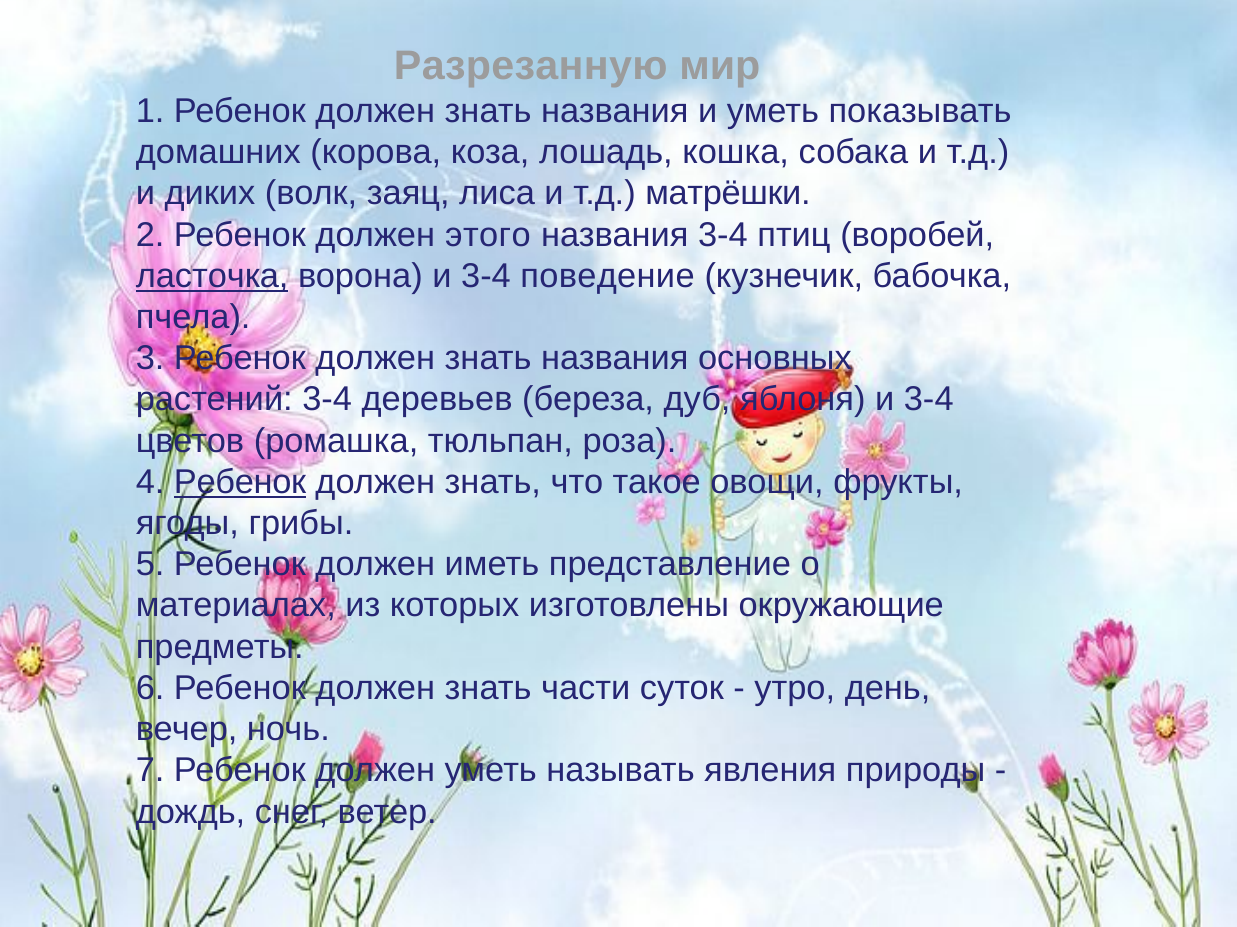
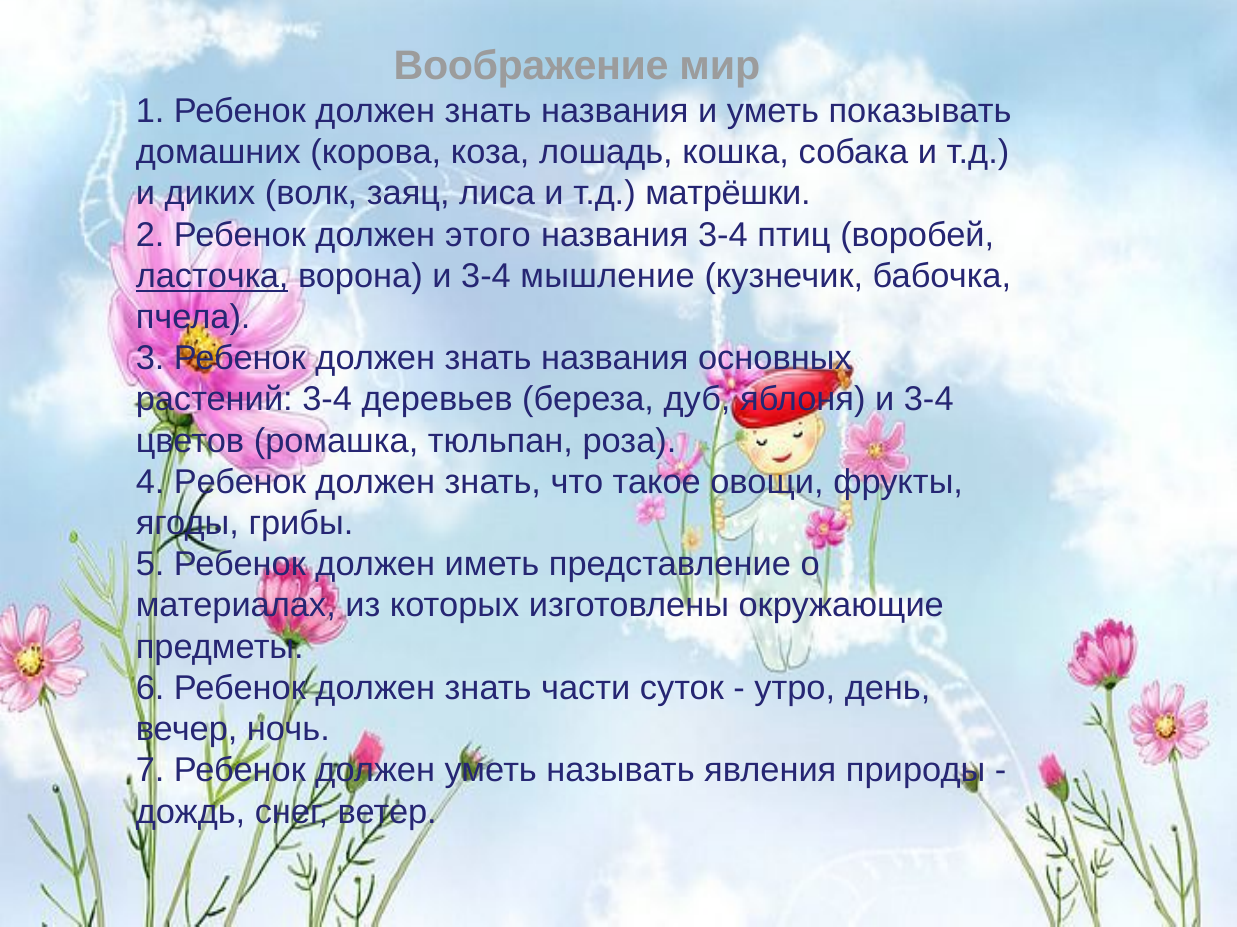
Разрезанную: Разрезанную -> Воображение (531, 66)
поведение: поведение -> мышление (608, 276)
Ребенок underline: present -> none (240, 482)
